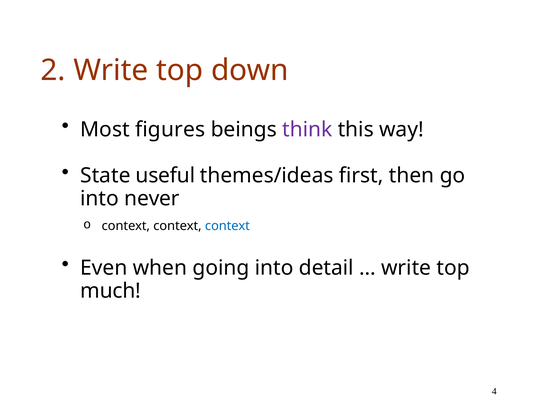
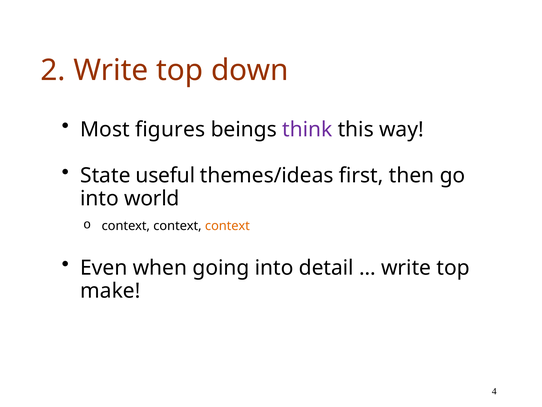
never: never -> world (152, 198)
context colour: blue -> orange (227, 226)
much: much -> make (110, 290)
